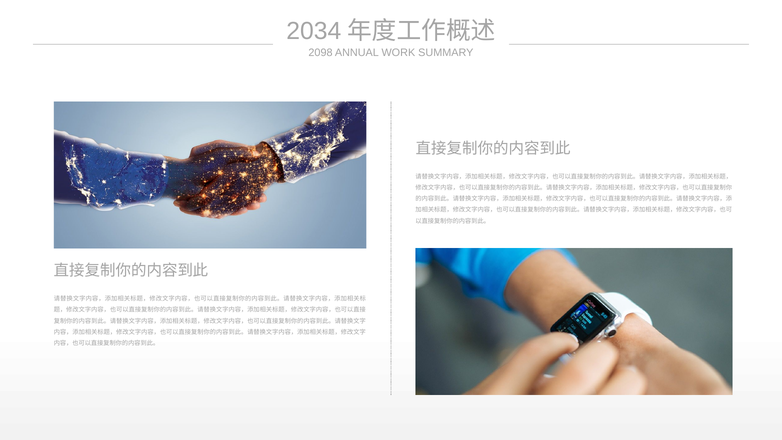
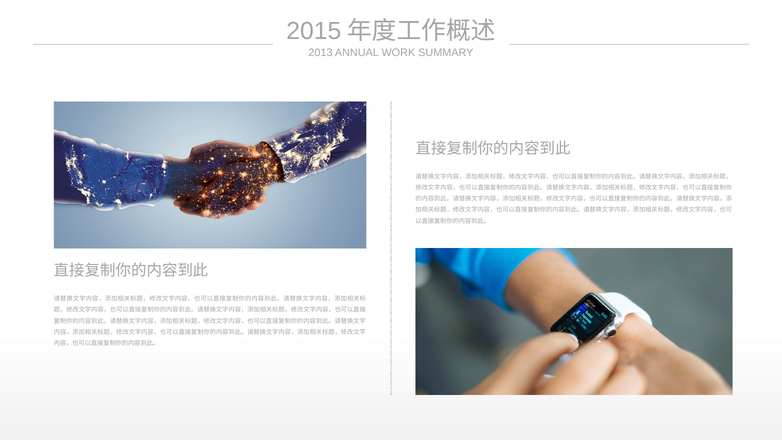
2034: 2034 -> 2015 (314, 31)
2098: 2098 -> 2013 (321, 52)
